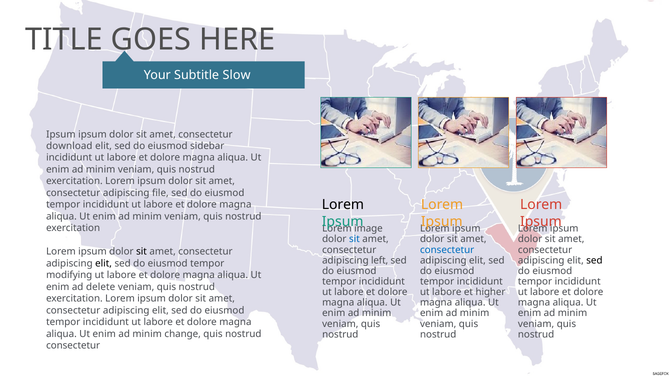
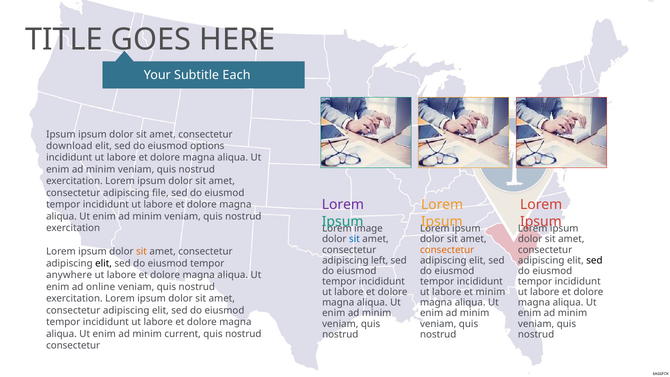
Slow: Slow -> Each (237, 75)
sidebar: sidebar -> options (207, 146)
Lorem colour: black -> purple (343, 205)
consectetur colour: blue -> orange (447, 250)
sit colour: black -> orange (142, 252)
modifying: modifying -> anywhere (69, 275)
delete: delete -> online (101, 287)
et higher: higher -> minim (490, 292)
change: change -> current (183, 334)
